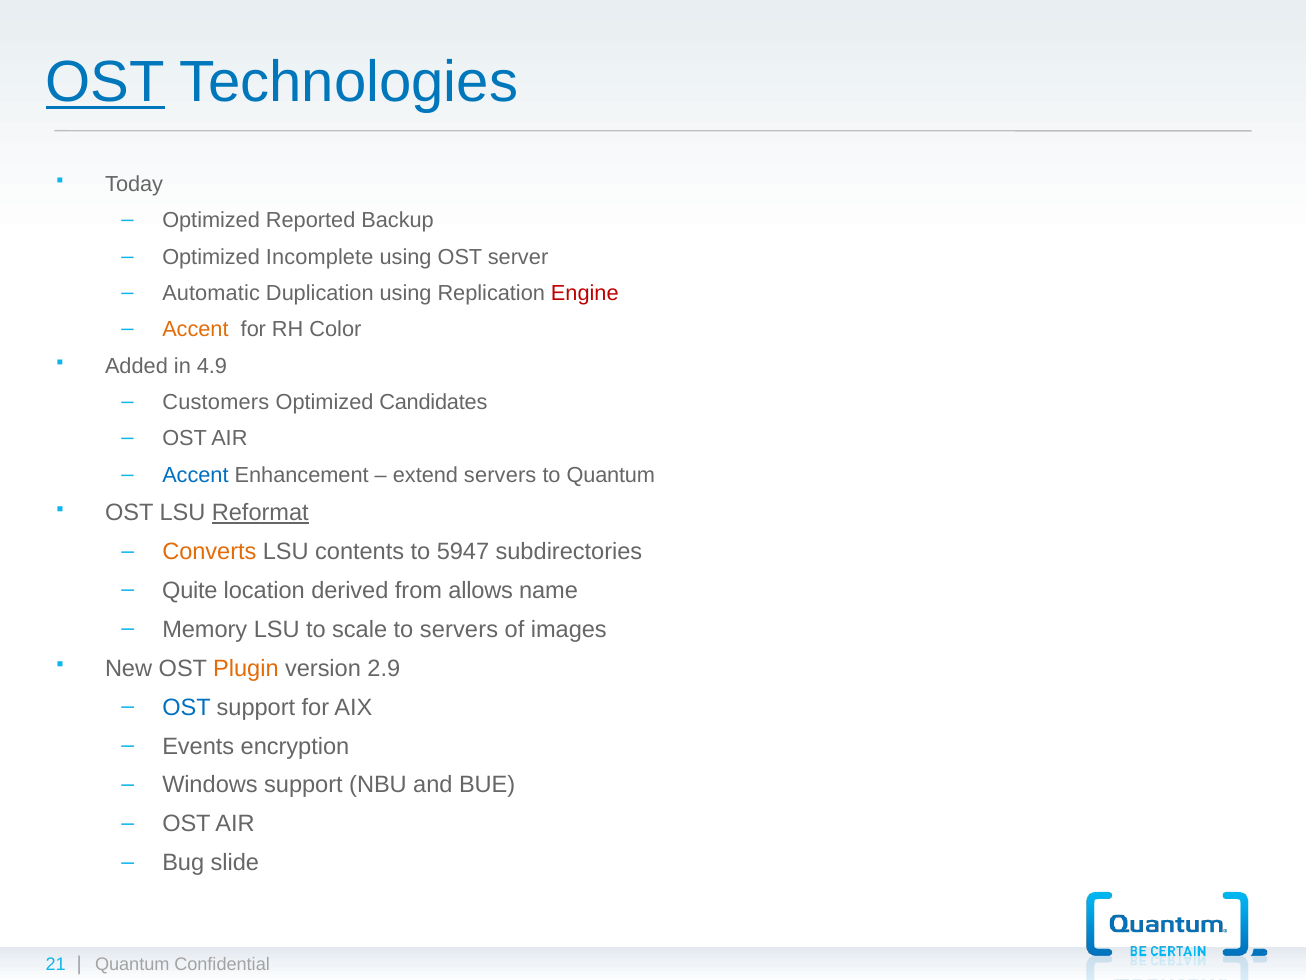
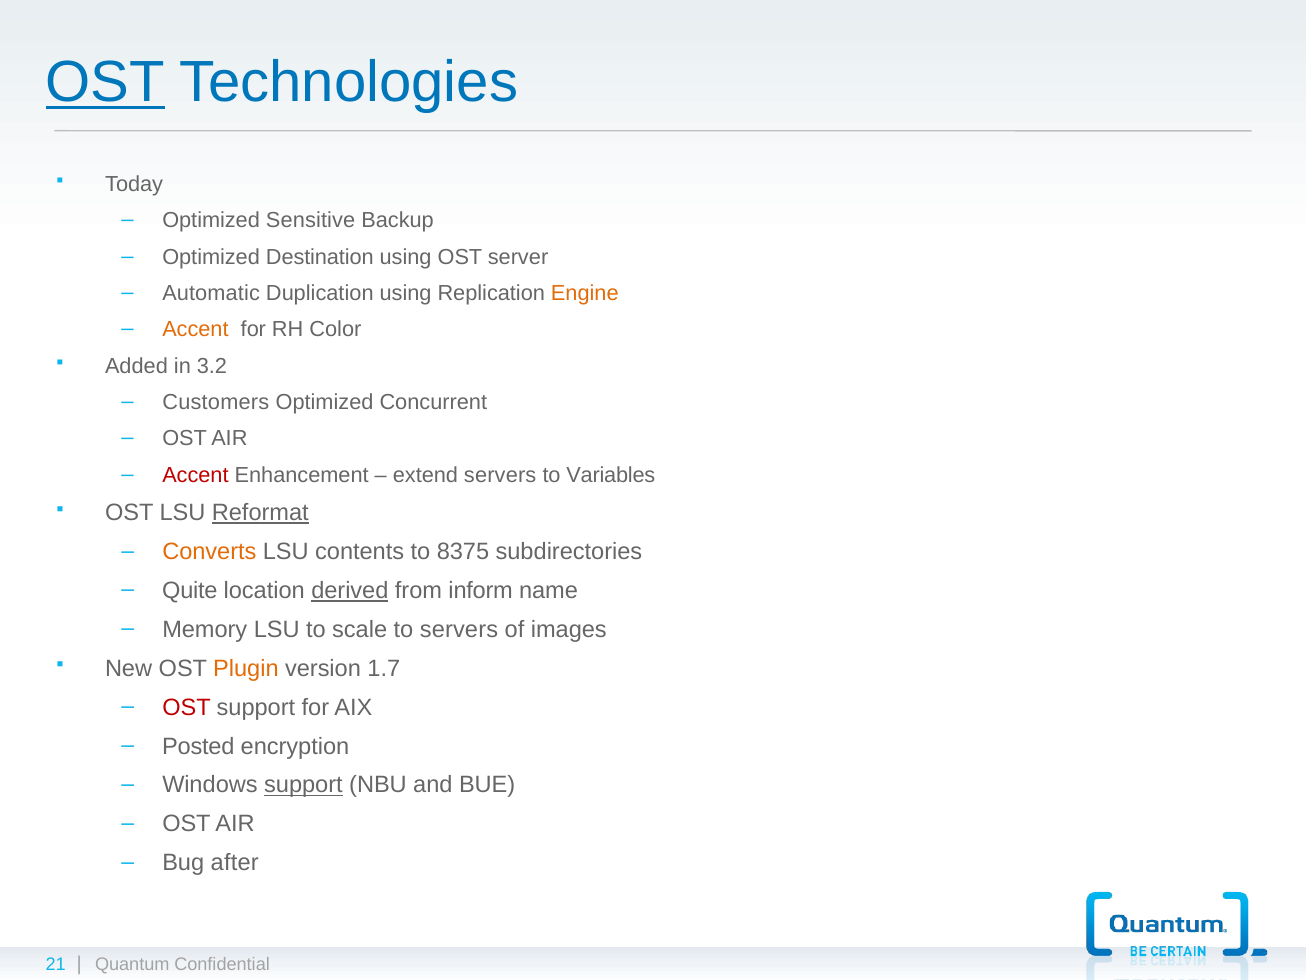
Reported: Reported -> Sensitive (311, 221)
Incomplete: Incomplete -> Destination (320, 257)
Engine colour: red -> orange (585, 293)
4.9: 4.9 -> 3.2 (212, 366)
Candidates: Candidates -> Concurrent (433, 402)
Accent colour: blue -> red (195, 475)
to Quantum: Quantum -> Variables (611, 475)
5947: 5947 -> 8375 (463, 552)
derived underline: none -> present (350, 590)
allows: allows -> inform (481, 590)
2.9: 2.9 -> 1.7 (384, 668)
OST colour: blue -> red (186, 707)
Events: Events -> Posted (198, 746)
support underline: none -> present (303, 785)
slide: slide -> after (235, 863)
